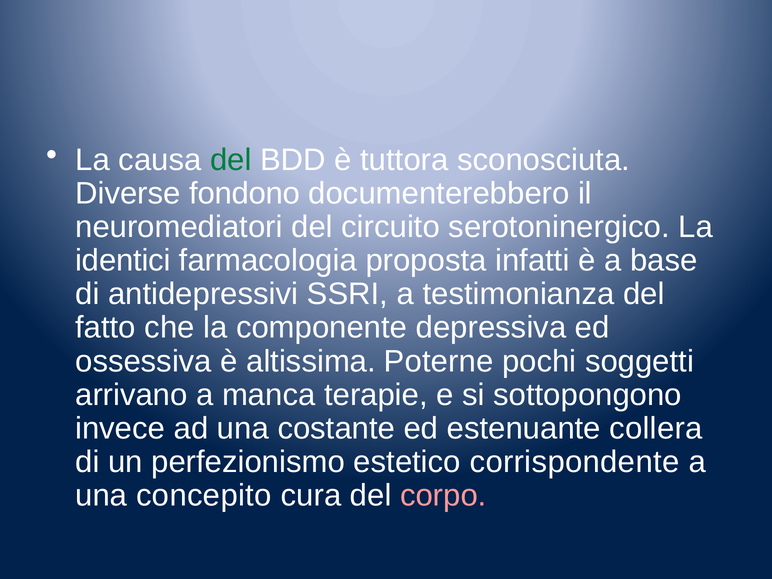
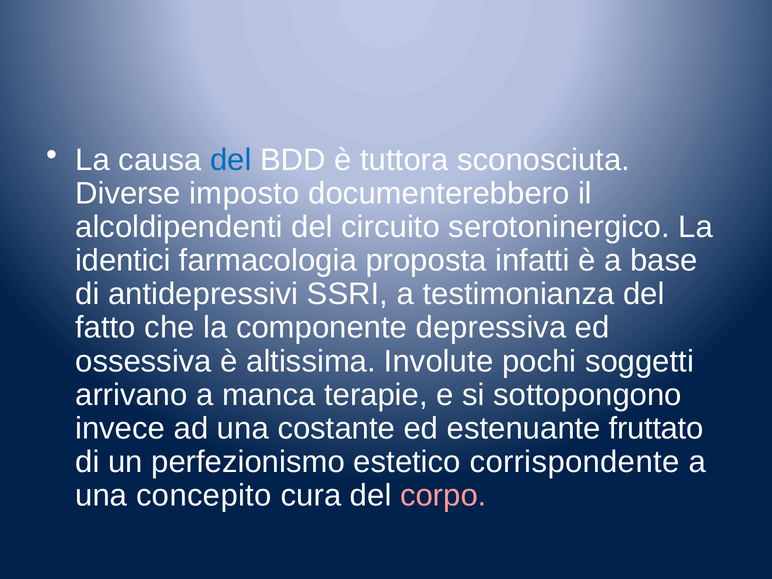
del colour: green -> blue (231, 160)
fondono: fondono -> imposto (244, 193)
neuromediatori: neuromediatori -> alcoldipendenti (179, 227)
Poterne: Poterne -> Involute (439, 361)
collera: collera -> fruttato (656, 428)
